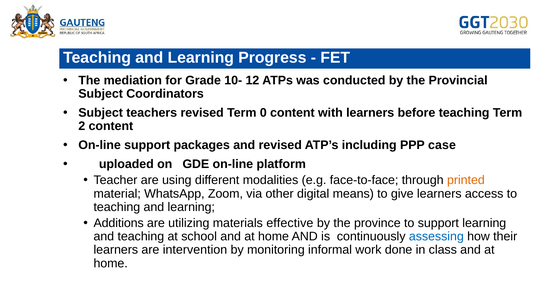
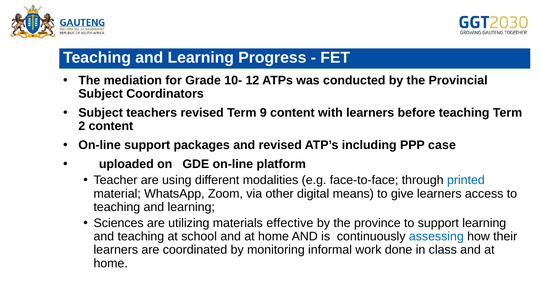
0: 0 -> 9 (263, 113)
printed colour: orange -> blue (466, 180)
Additions: Additions -> Sciences (119, 223)
intervention: intervention -> coordinated (195, 250)
